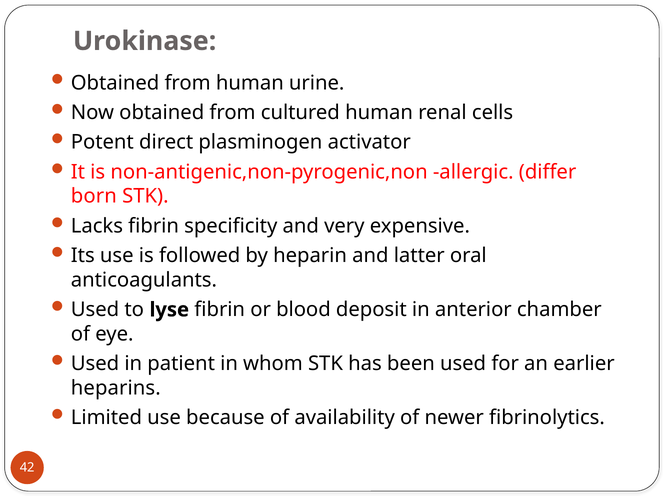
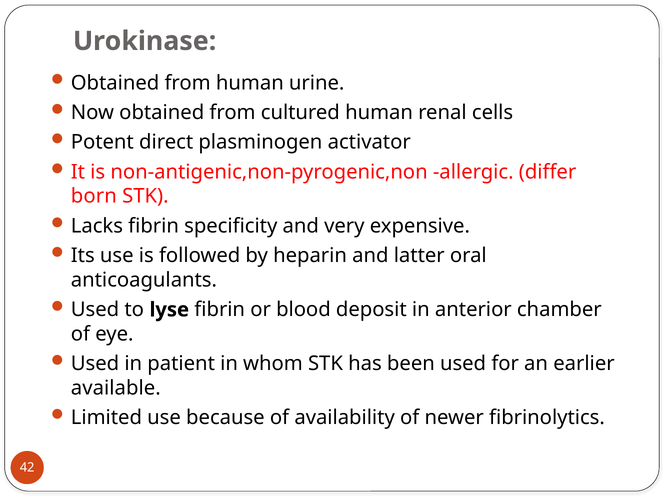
heparins: heparins -> available (116, 388)
